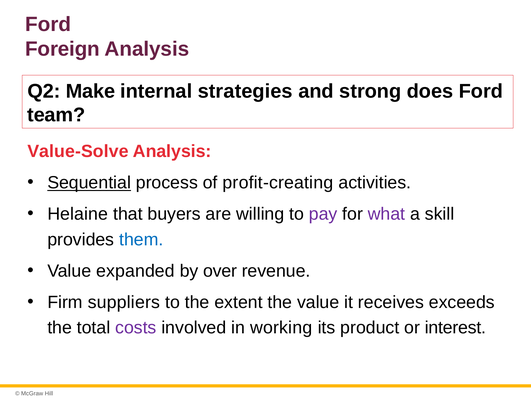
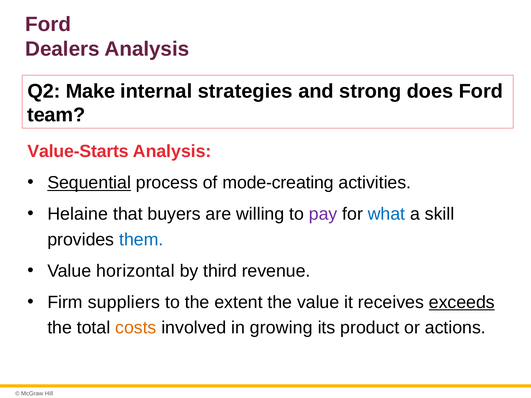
Foreign: Foreign -> Dealers (62, 49)
Value-Solve: Value-Solve -> Value-Starts (78, 152)
profit-creating: profit-creating -> mode-creating (278, 183)
what colour: purple -> blue (387, 214)
expanded: expanded -> horizontal (135, 271)
over: over -> third (220, 271)
exceeds underline: none -> present (462, 303)
costs colour: purple -> orange (136, 328)
working: working -> growing (281, 328)
interest: interest -> actions (455, 328)
